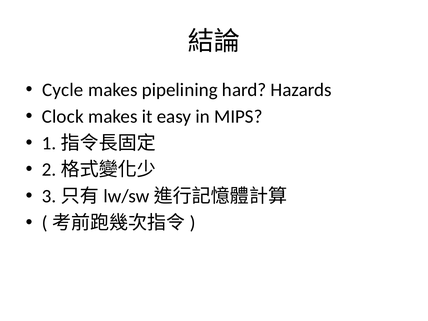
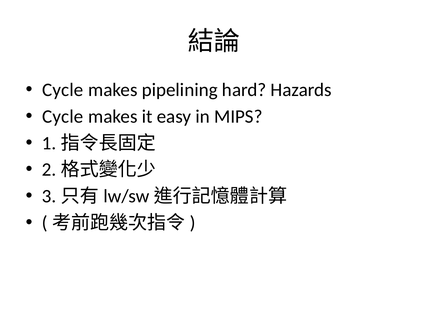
Clock: Clock -> Cycle (63, 116)
